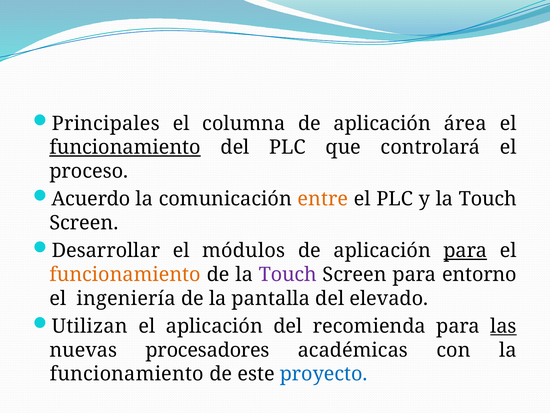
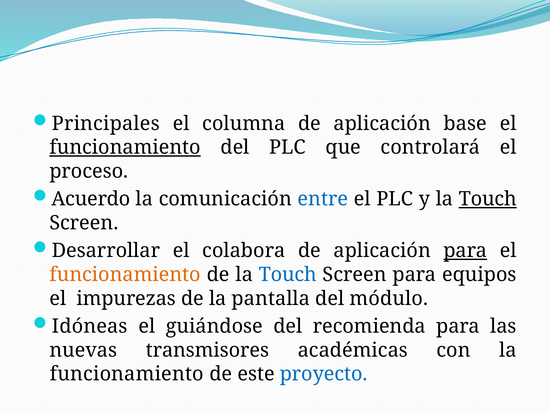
área: área -> base (465, 123)
entre colour: orange -> blue (323, 199)
Touch underline: none -> present (488, 199)
módulos: módulos -> colabora (244, 250)
Touch colour: purple -> blue (288, 274)
entorno: entorno -> equipos (479, 274)
ingeniería: ingeniería -> impurezas (126, 298)
elevado: elevado -> módulo (389, 298)
Utilizan: Utilizan -> Idóneas (90, 326)
el aplicación: aplicación -> guiándose (214, 326)
las underline: present -> none (503, 326)
procesadores: procesadores -> transmisores (207, 350)
